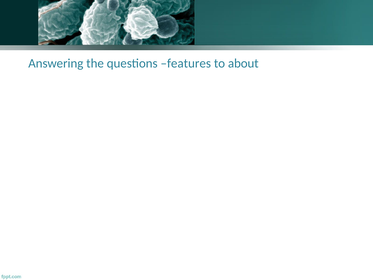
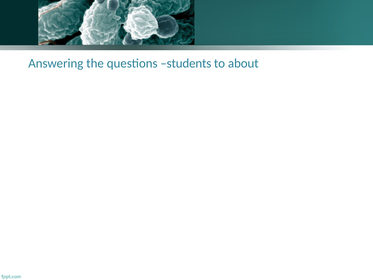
features: features -> students (186, 63)
